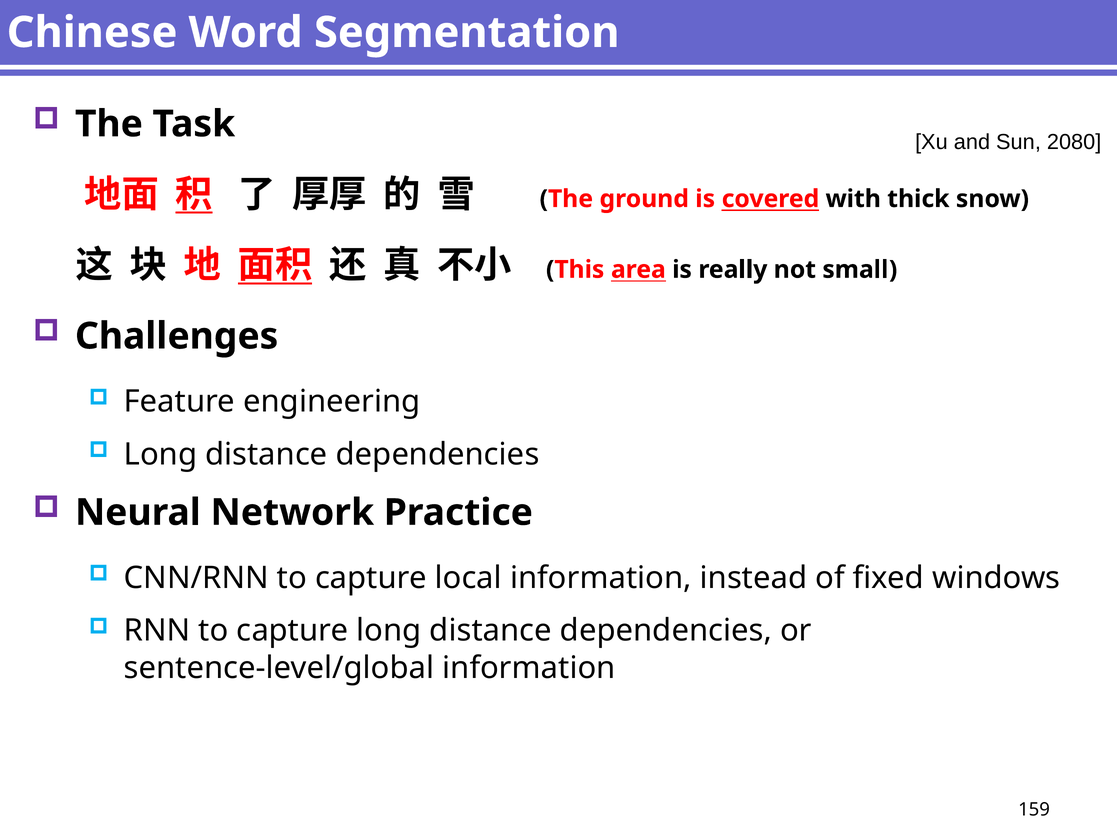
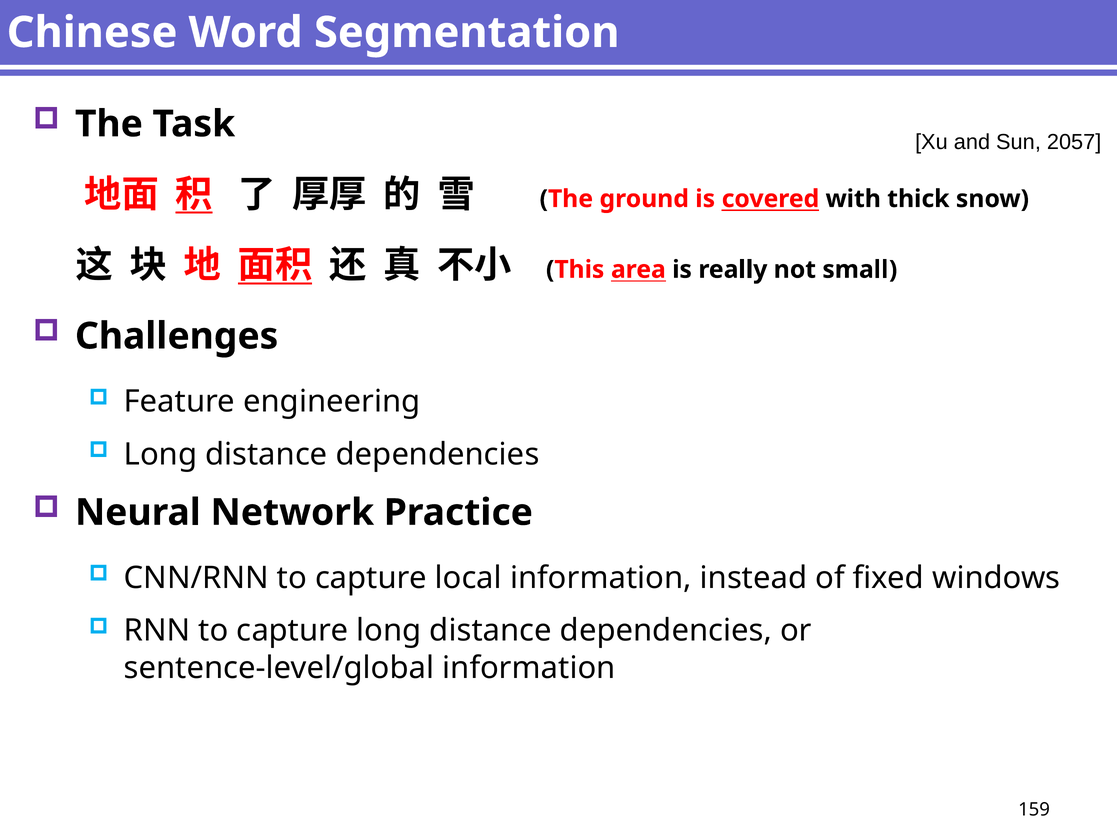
2080: 2080 -> 2057 (1074, 142)
